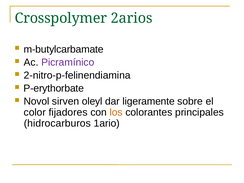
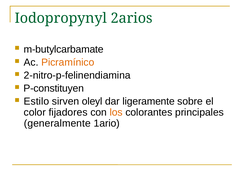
Crosspolymer: Crosspolymer -> Iodopropynyl (61, 18)
Picramínico colour: purple -> orange (68, 62)
P-erythorbate: P-erythorbate -> P-constituyen (54, 88)
Novol: Novol -> Estilo (36, 101)
hidrocarburos: hidrocarburos -> generalmente (57, 123)
